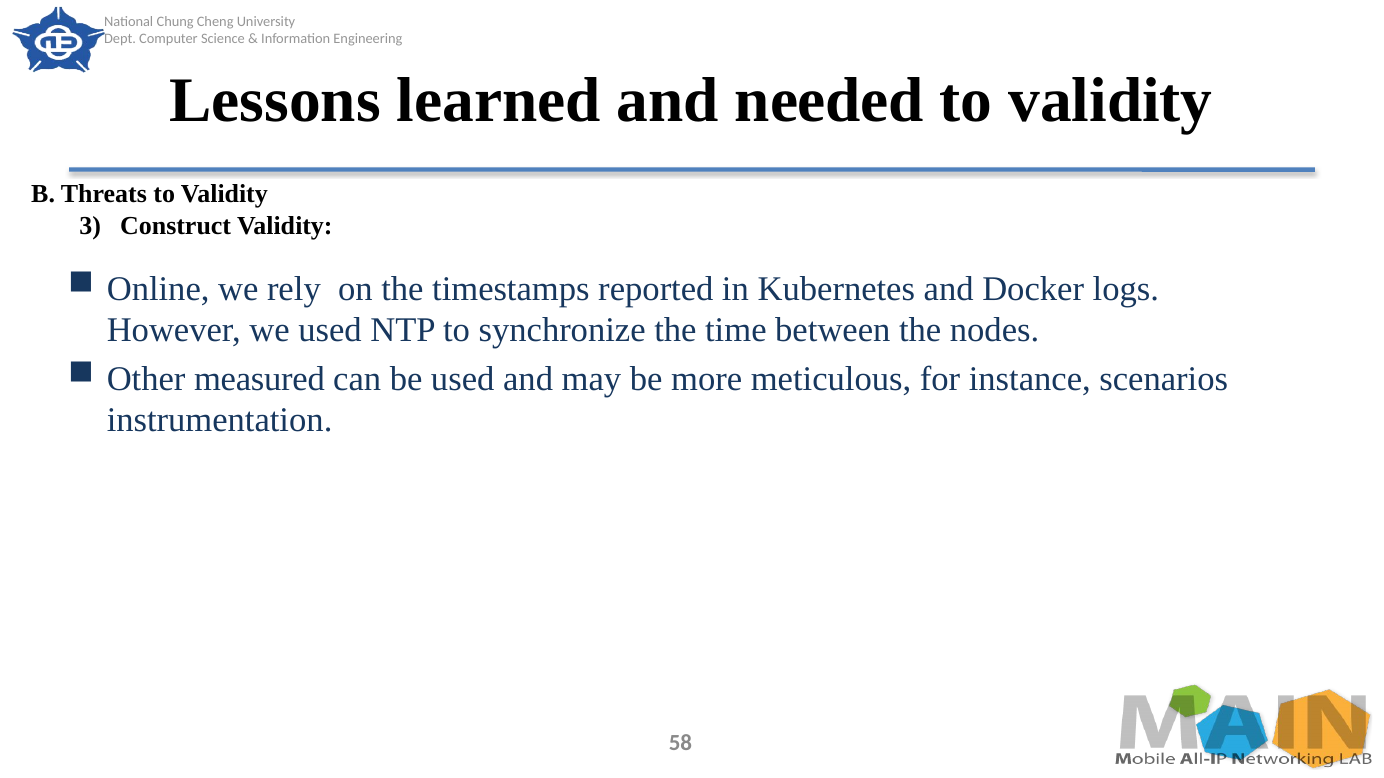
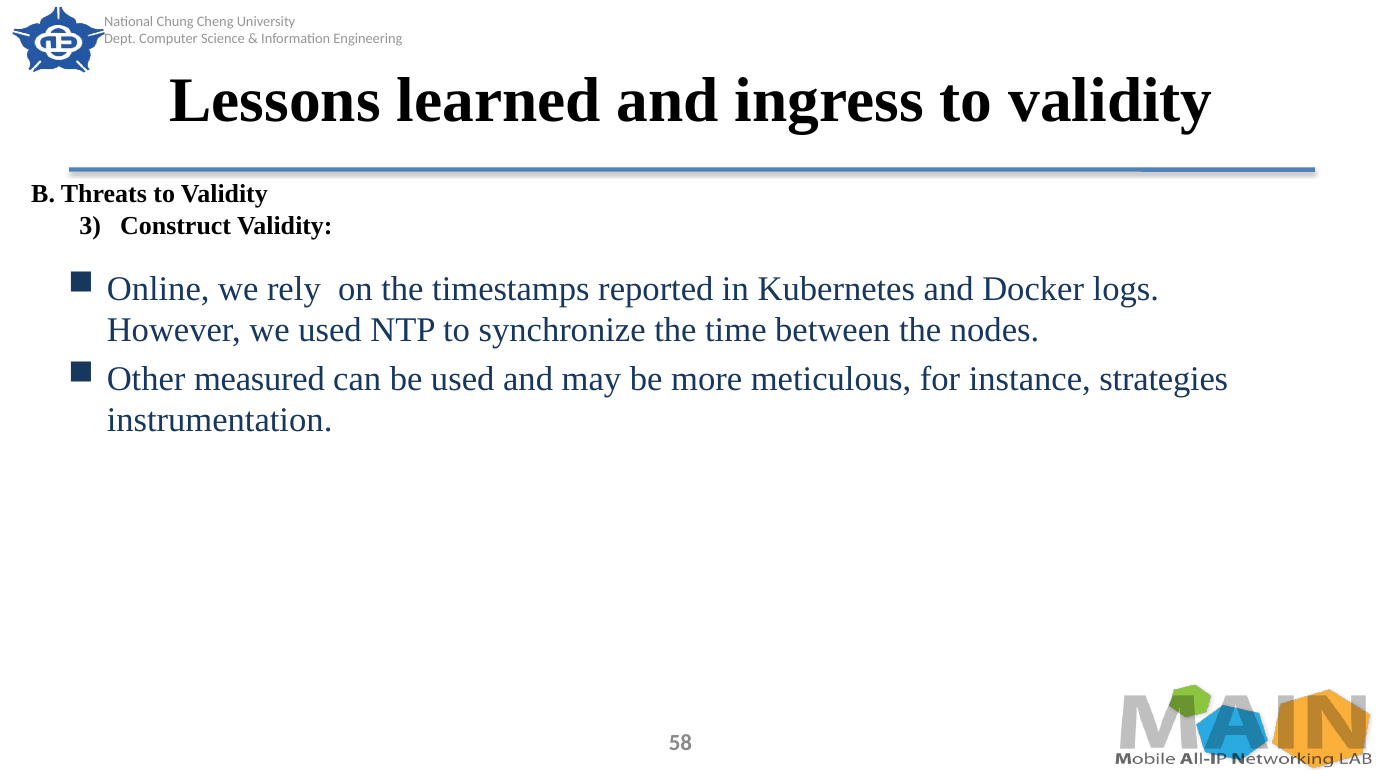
needed: needed -> ingress (830, 100)
scenarios: scenarios -> strategies (1164, 379)
